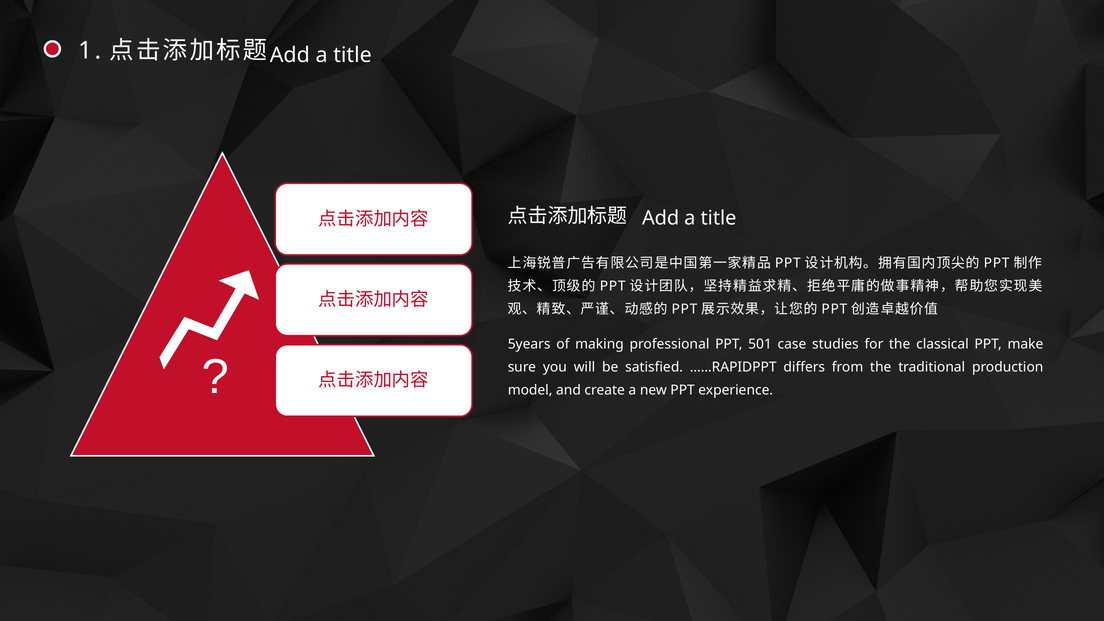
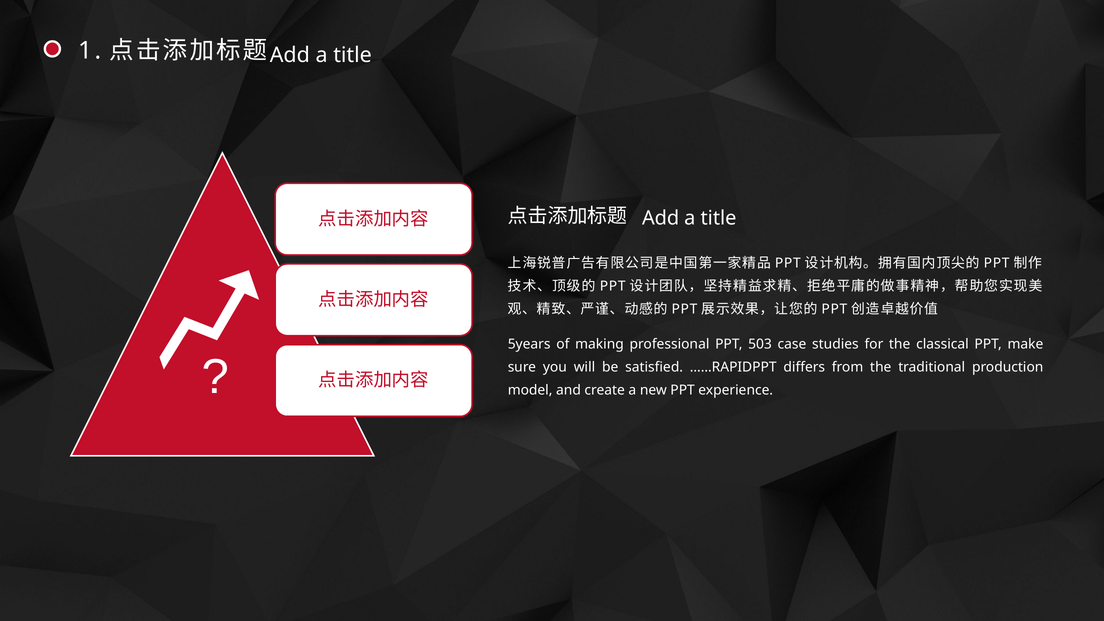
501: 501 -> 503 (760, 344)
